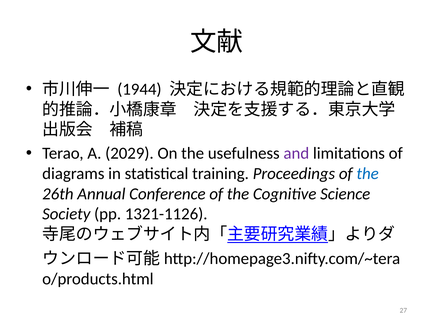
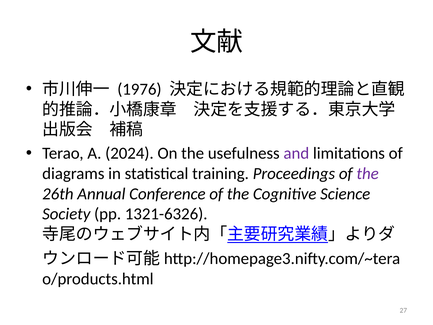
1944: 1944 -> 1976 (139, 89)
2029: 2029 -> 2024 (129, 153)
the colour: blue -> purple (368, 173)
1321-1126: 1321-1126 -> 1321-6326 (166, 214)
